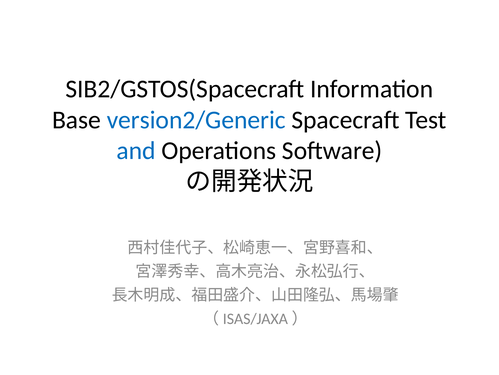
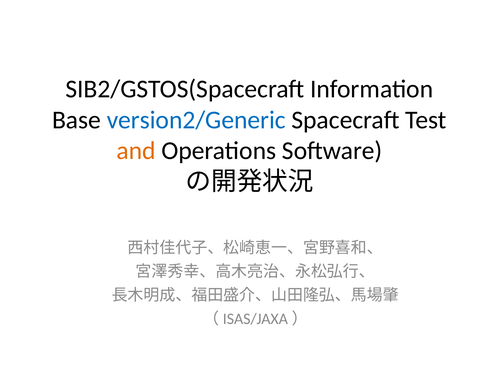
and colour: blue -> orange (136, 150)
